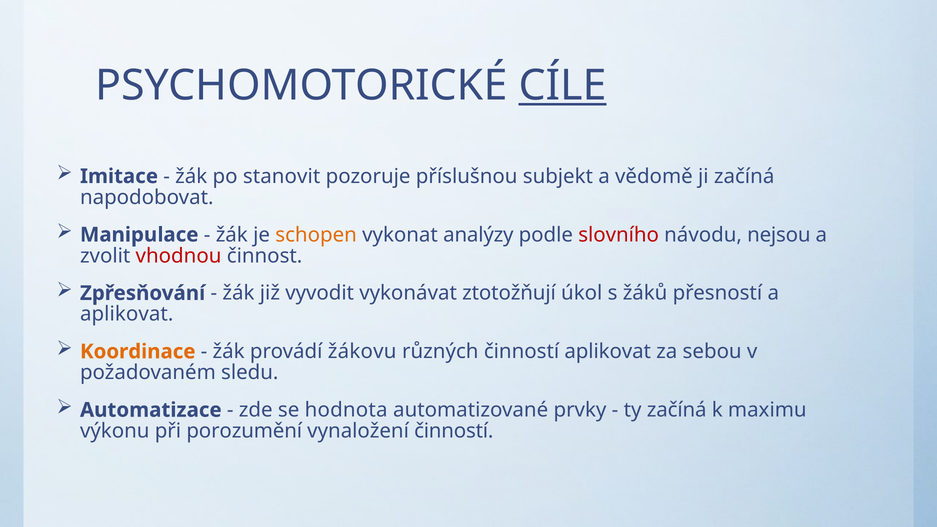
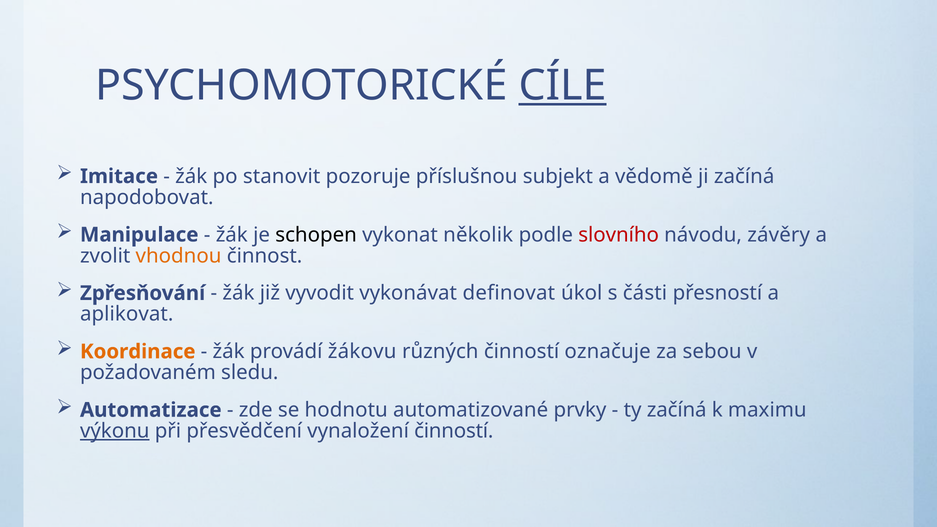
schopen colour: orange -> black (316, 235)
analýzy: analýzy -> několik (478, 235)
nejsou: nejsou -> závěry (779, 235)
vhodnou colour: red -> orange (179, 256)
ztotožňují: ztotožňují -> definovat (509, 293)
žáků: žáků -> části (645, 293)
činností aplikovat: aplikovat -> označuje (608, 352)
hodnota: hodnota -> hodnotu (346, 410)
výkonu underline: none -> present (115, 431)
porozumění: porozumění -> přesvědčení (244, 431)
